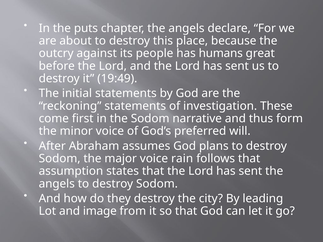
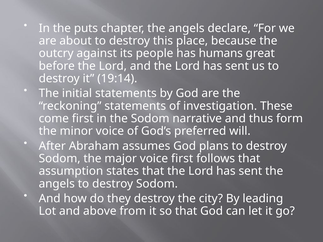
19:49: 19:49 -> 19:14 (117, 79)
voice rain: rain -> first (182, 159)
image: image -> above (100, 211)
